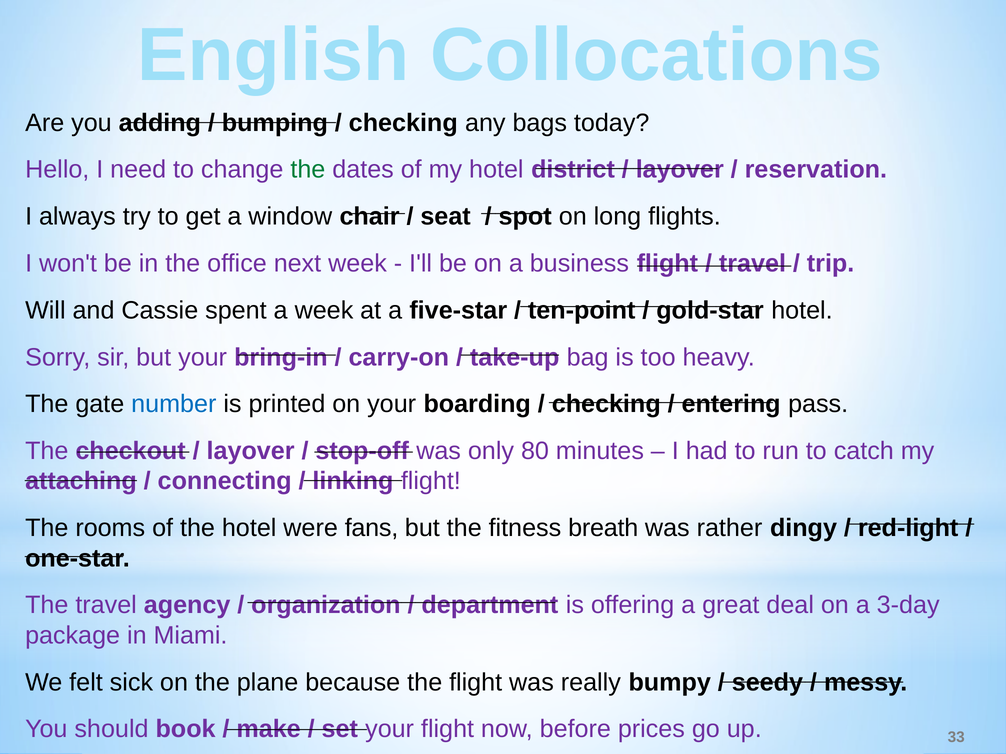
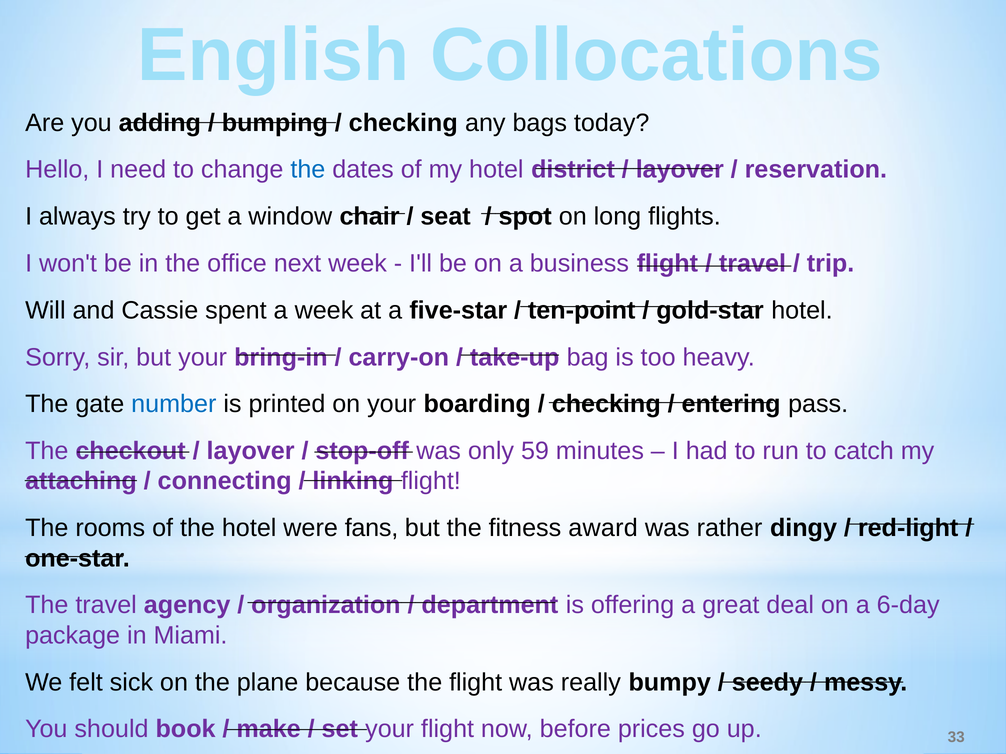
the colour: green -> blue (308, 170)
80: 80 -> 59 (535, 451)
breath: breath -> award (603, 528)
3-day: 3-day -> 6-day (908, 606)
